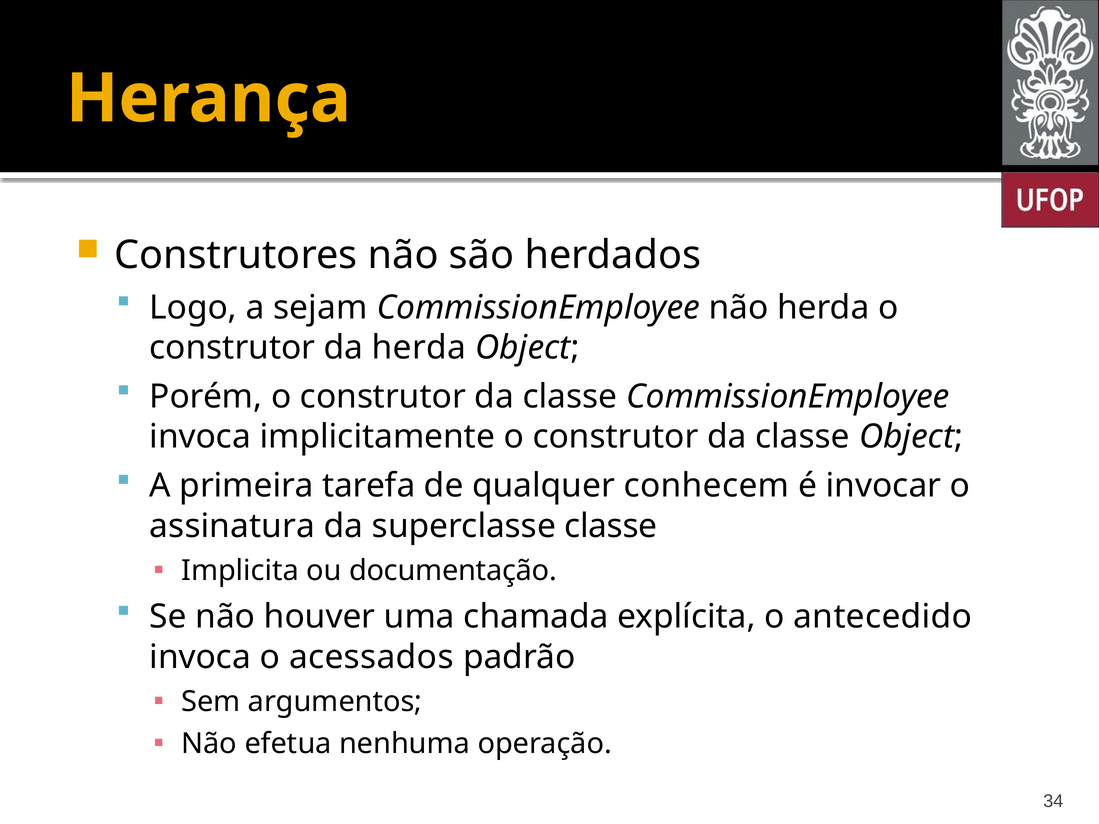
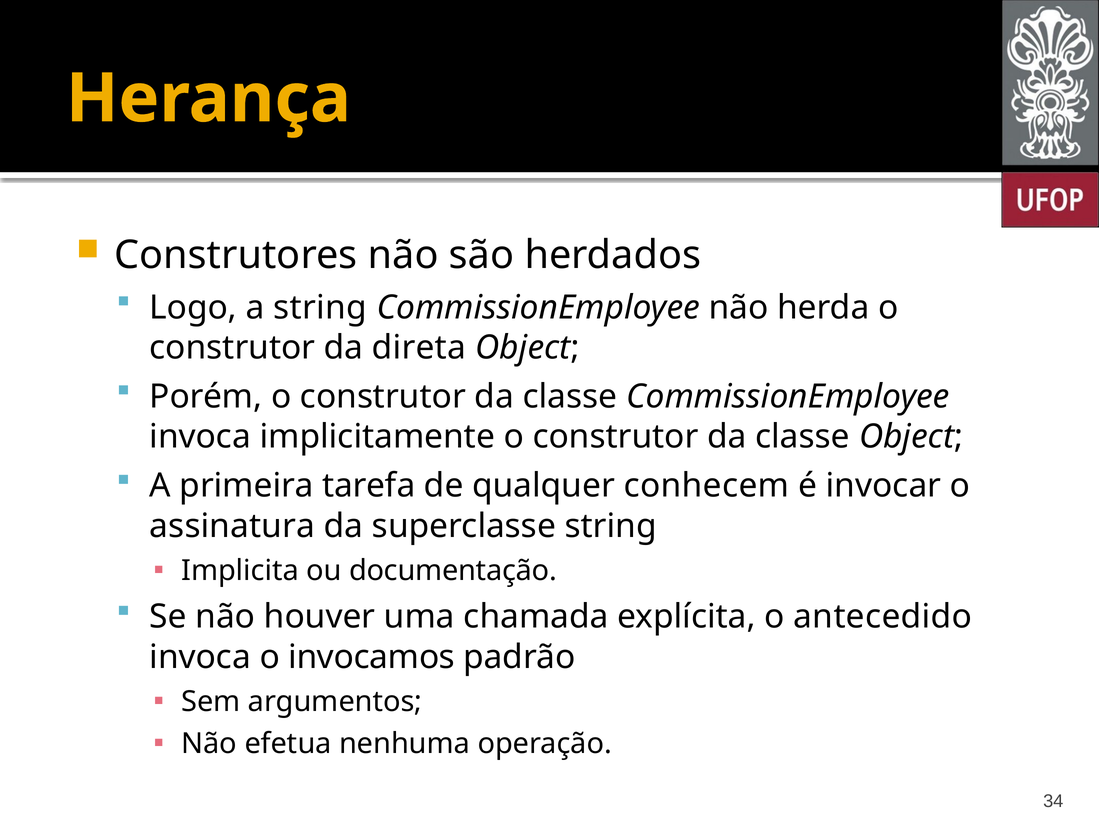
a sejam: sejam -> string (320, 308)
da herda: herda -> direta (419, 348)
superclasse classe: classe -> string (611, 526)
acessados: acessados -> invocamos (372, 657)
